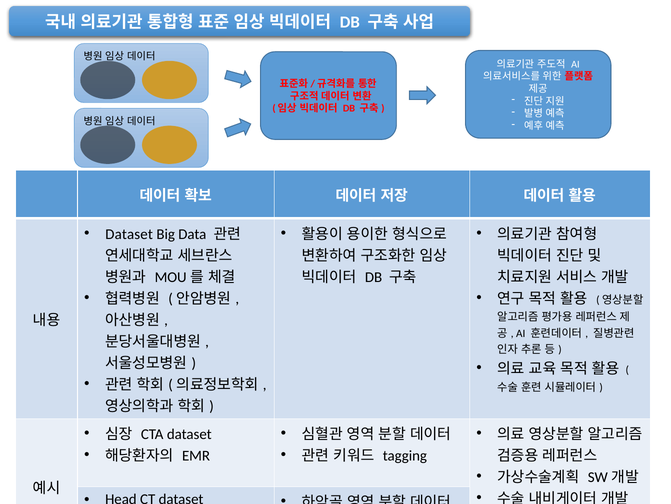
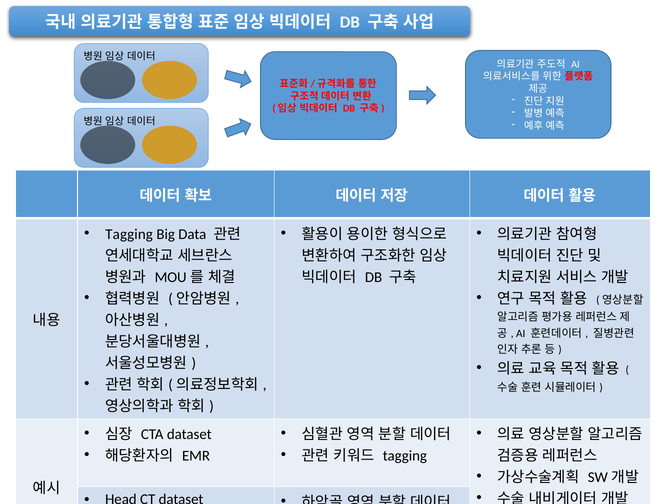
Dataset: Dataset -> Tagging (129, 234)
